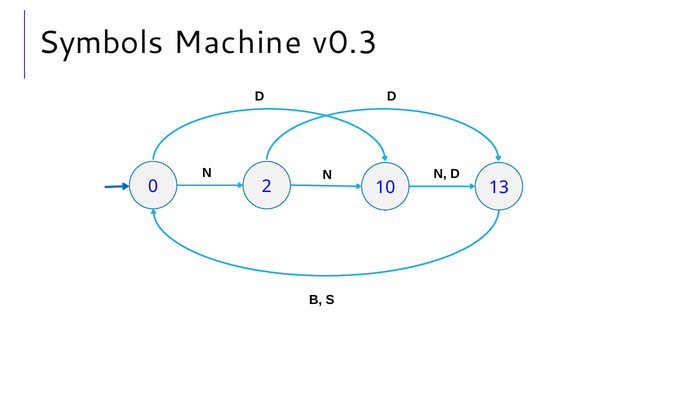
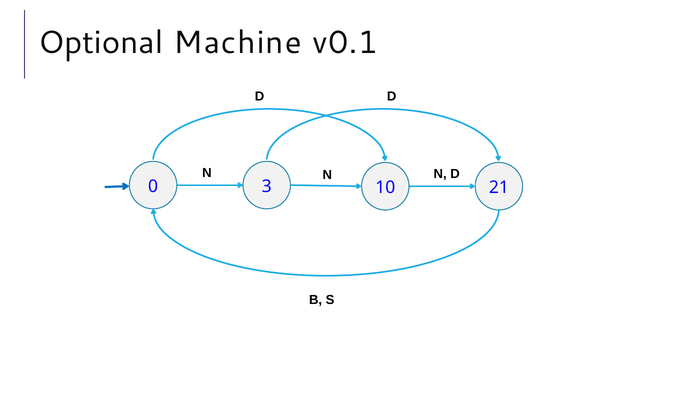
Symbols: Symbols -> Optional (101, 43)
v0.3: v0.3 -> v0.1 (345, 43)
2: 2 -> 3 (267, 186)
13: 13 -> 21 (499, 187)
